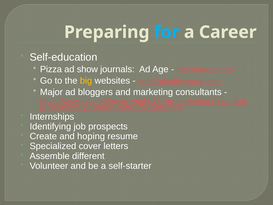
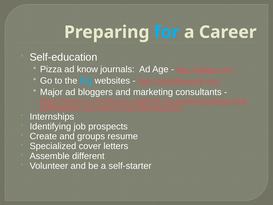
show: show -> know (87, 69)
big colour: yellow -> light blue (86, 81)
hoping: hoping -> groups (91, 136)
